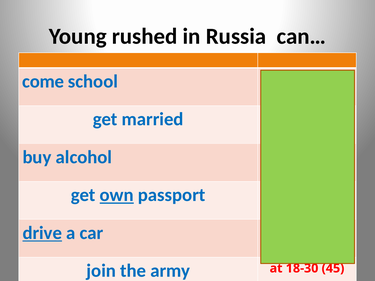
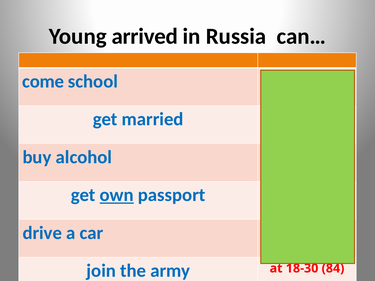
rushed: rushed -> arrived (145, 36)
drive underline: present -> none (42, 233)
45: 45 -> 84 (333, 269)
